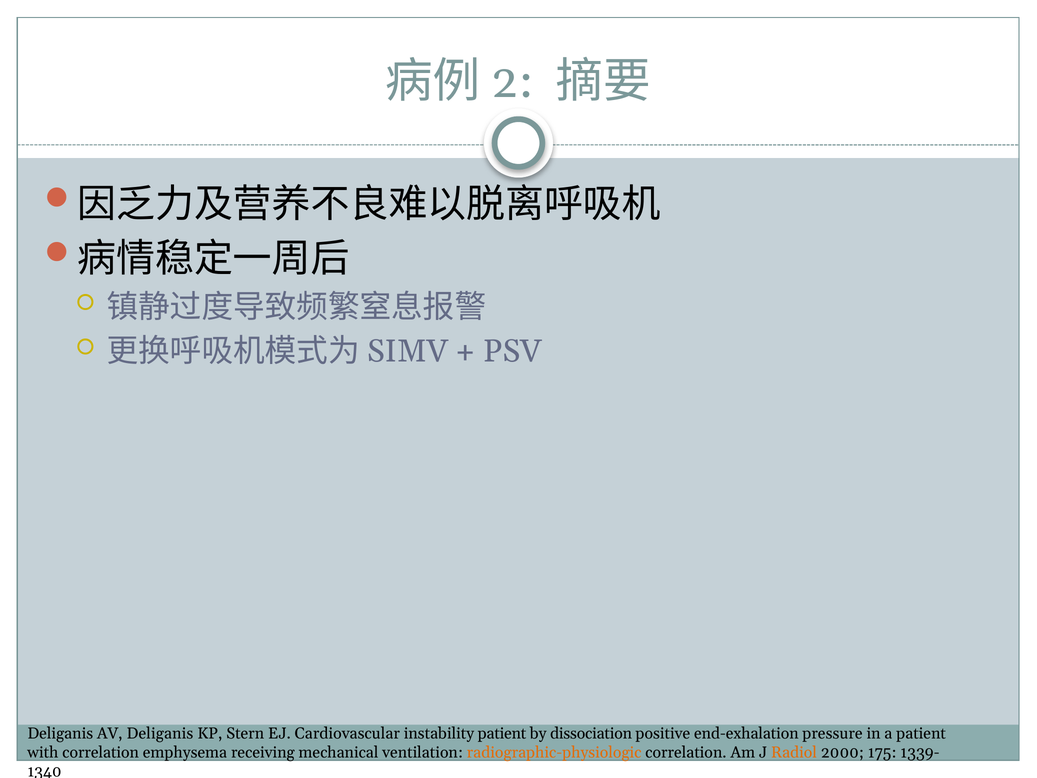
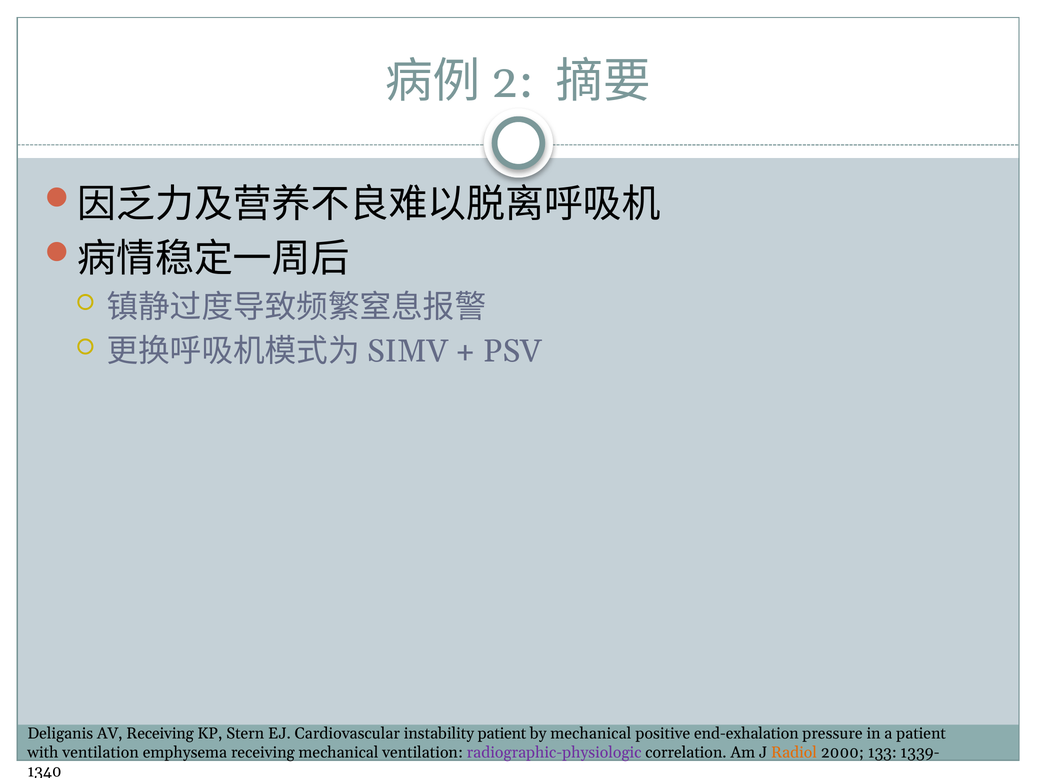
AV Deliganis: Deliganis -> Receiving (160, 733)
by dissociation: dissociation -> mechanical (591, 733)
with correlation: correlation -> ventilation (101, 752)
radiographic-physiologic colour: orange -> purple (554, 752)
175: 175 -> 133 (882, 752)
